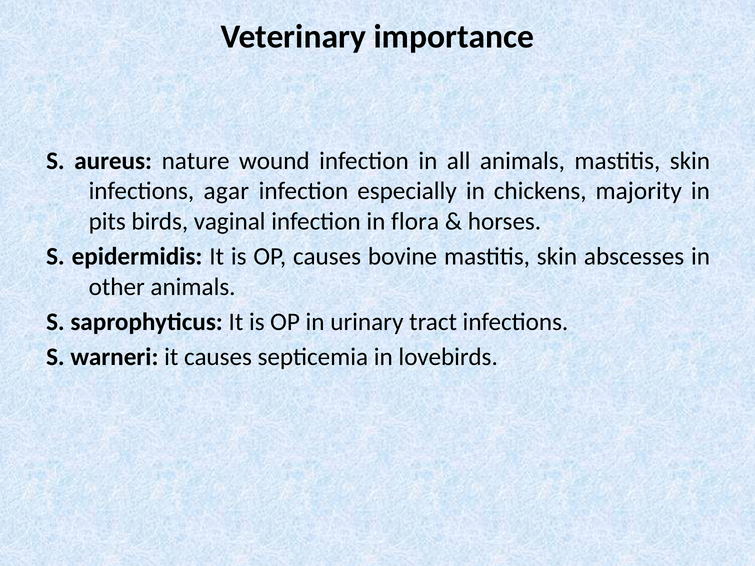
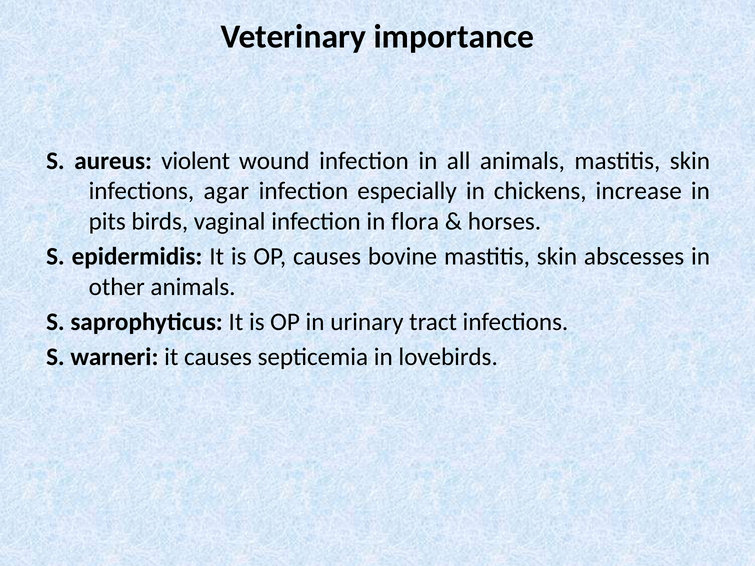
nature: nature -> violent (196, 161)
majority: majority -> increase (639, 191)
